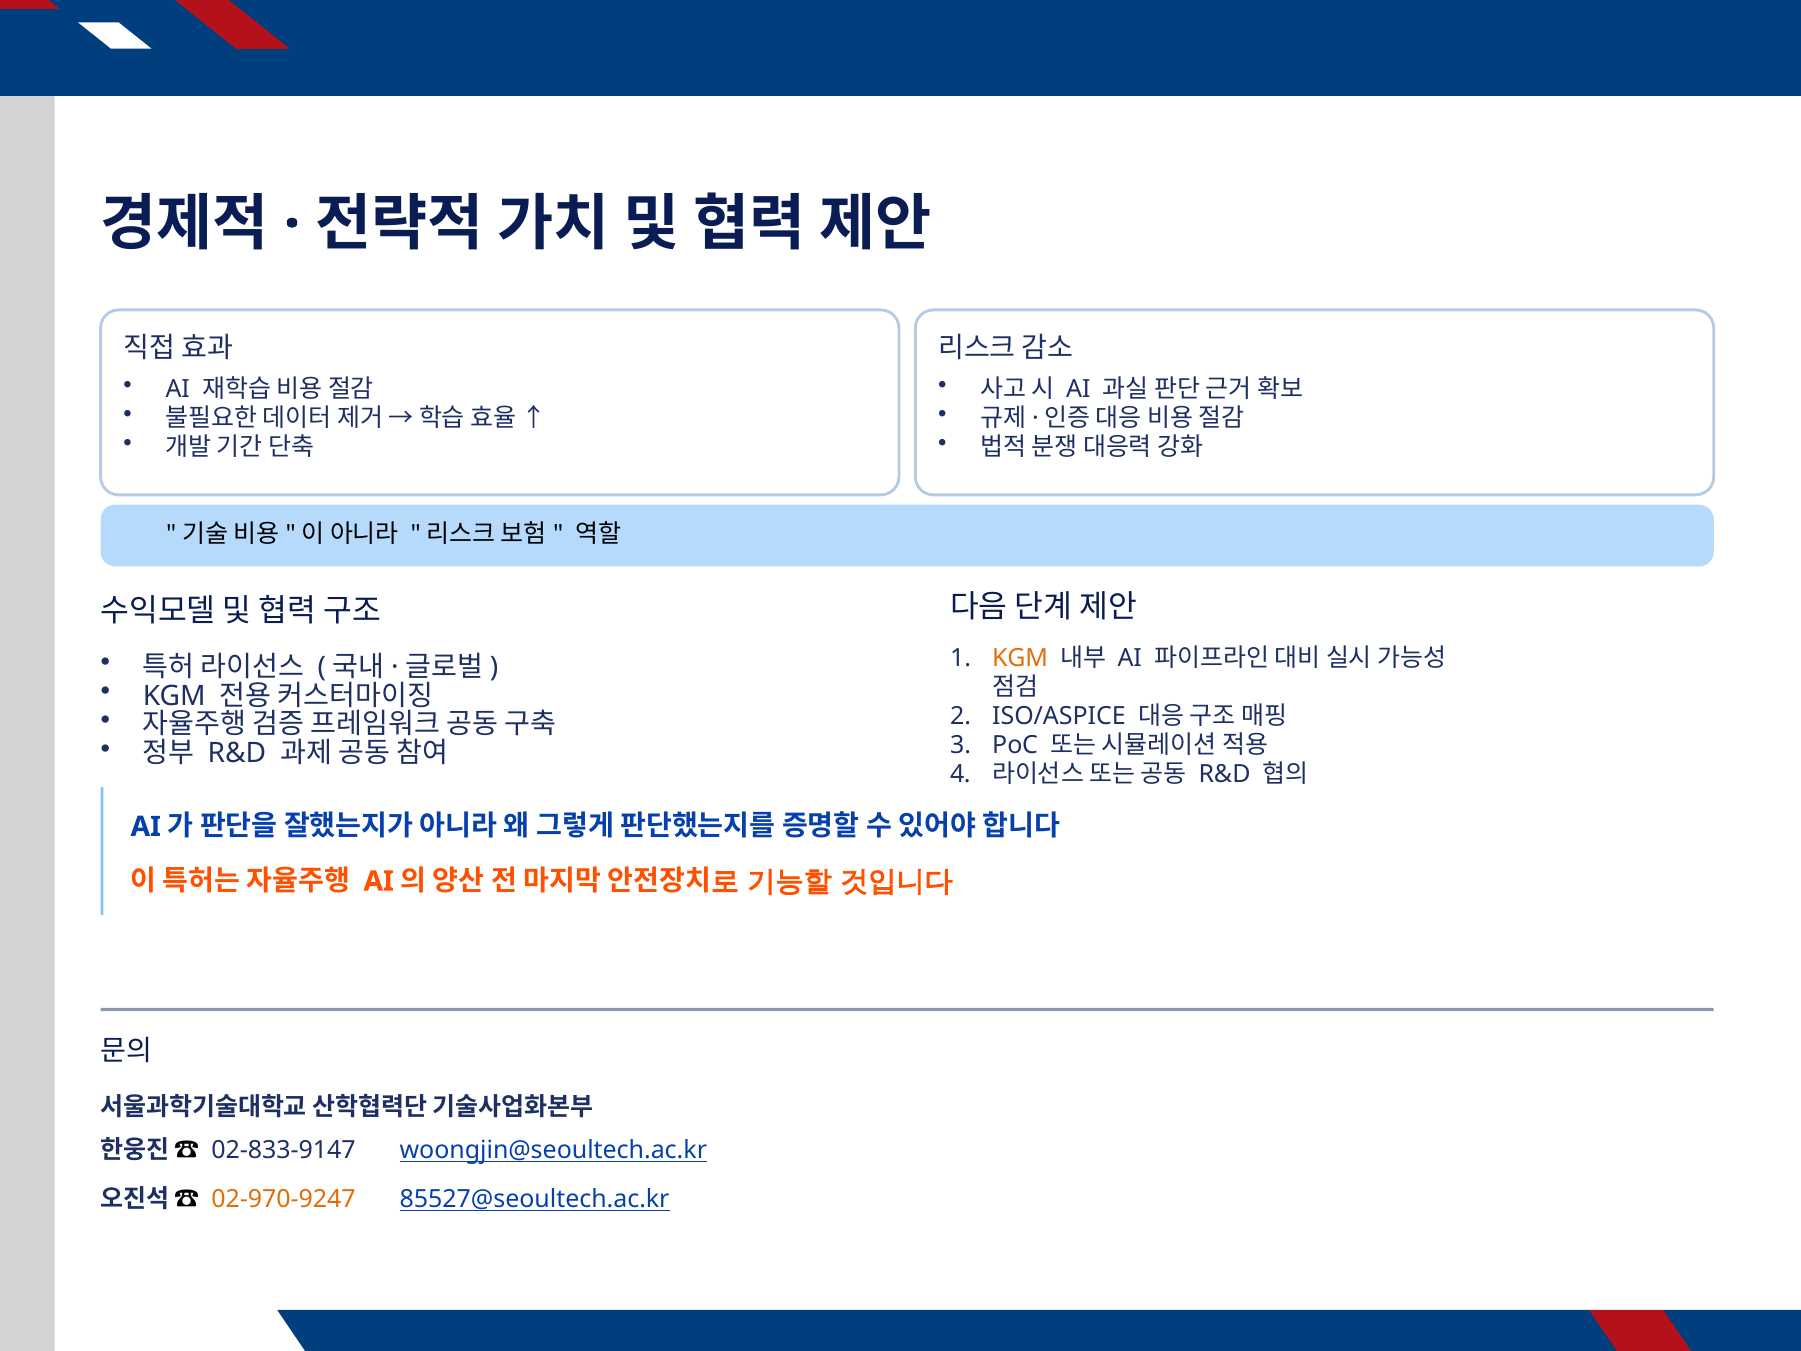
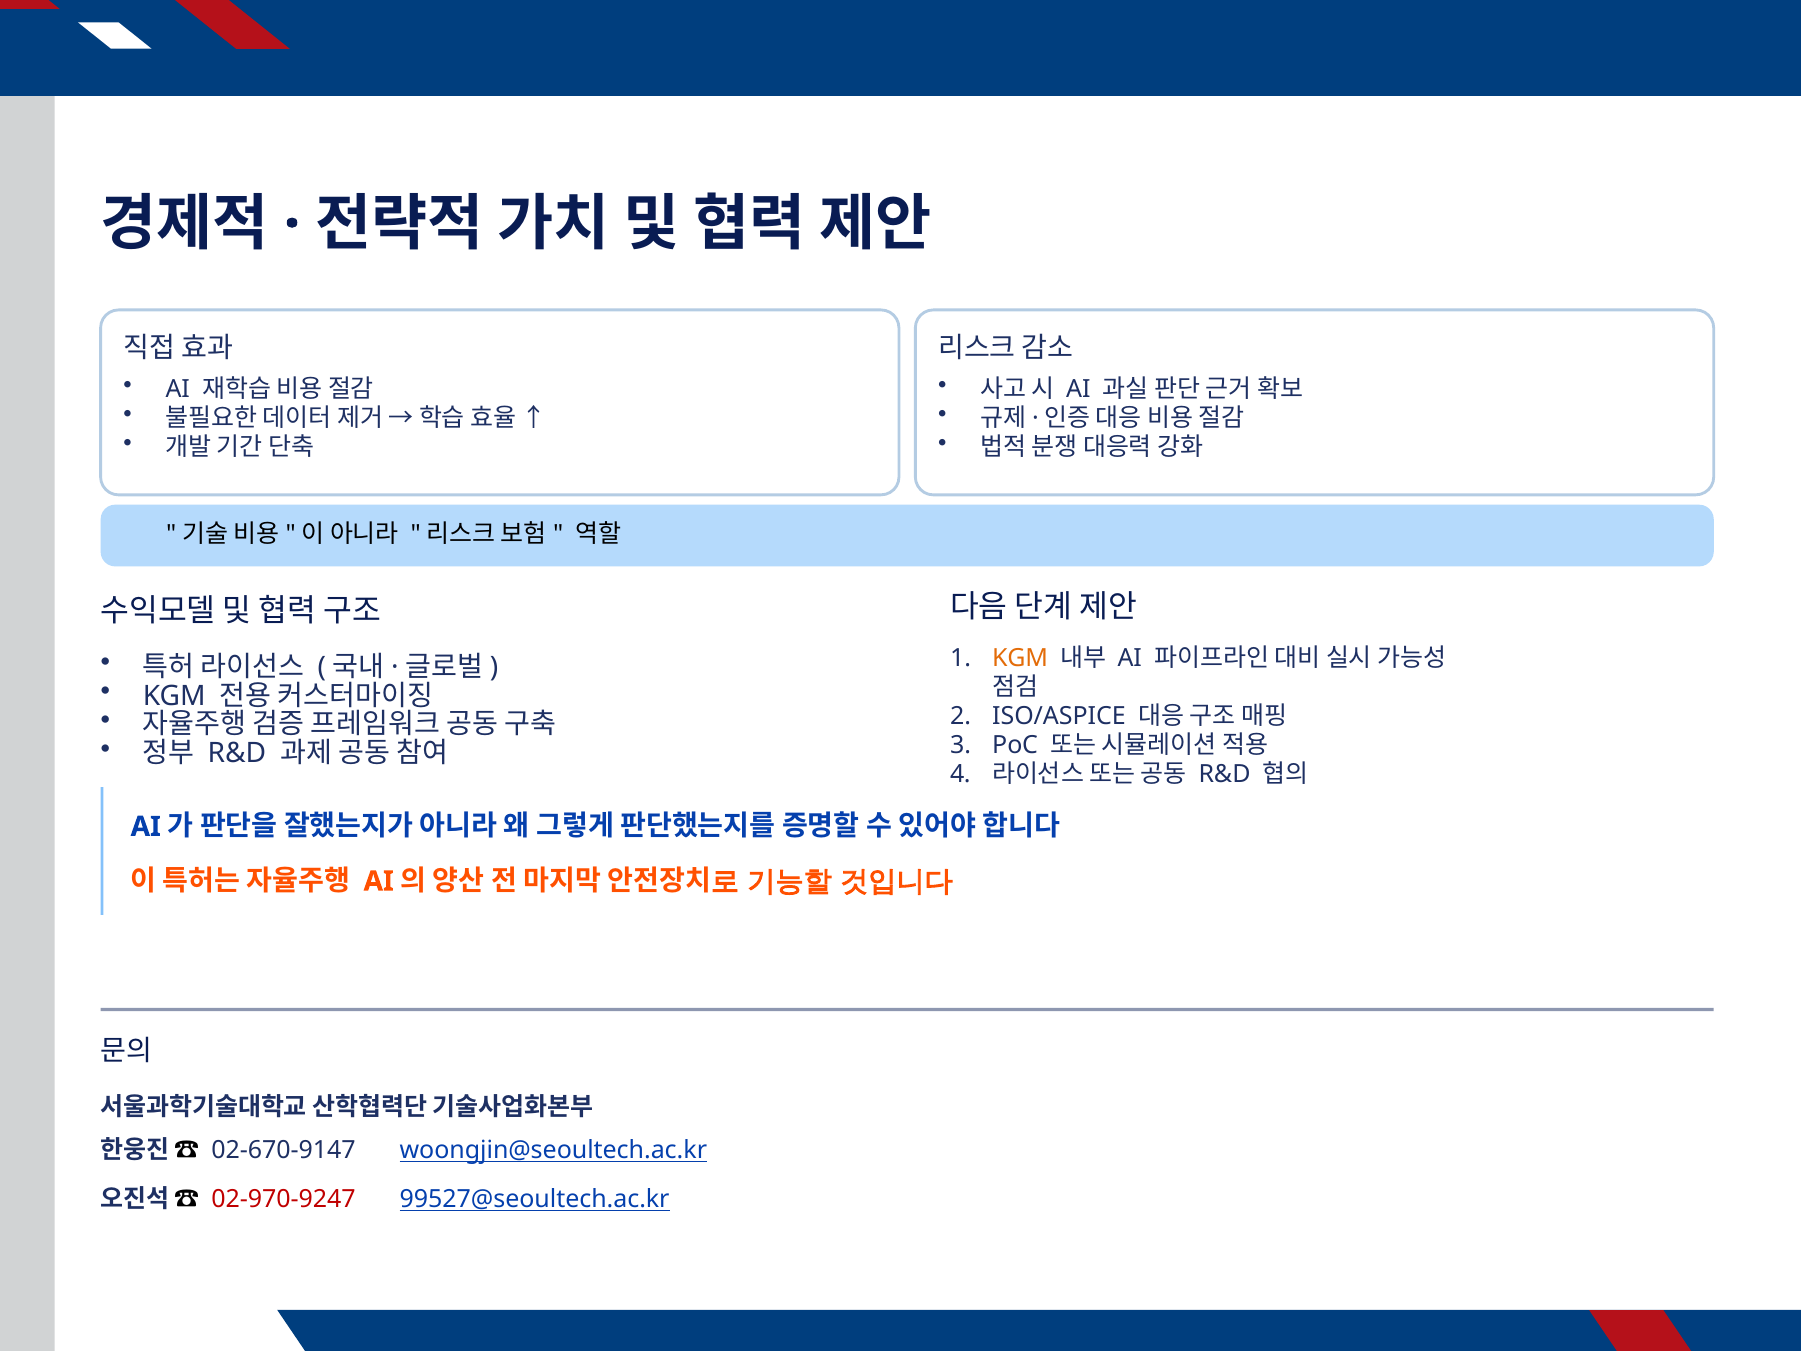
02-833-9147: 02-833-9147 -> 02-670-9147 (284, 1150)
02-970-9247 colour: orange -> red (284, 1199)
85527@seoultech.ac.kr: 85527@seoultech.ac.kr -> 99527@seoultech.ac.kr (535, 1199)
